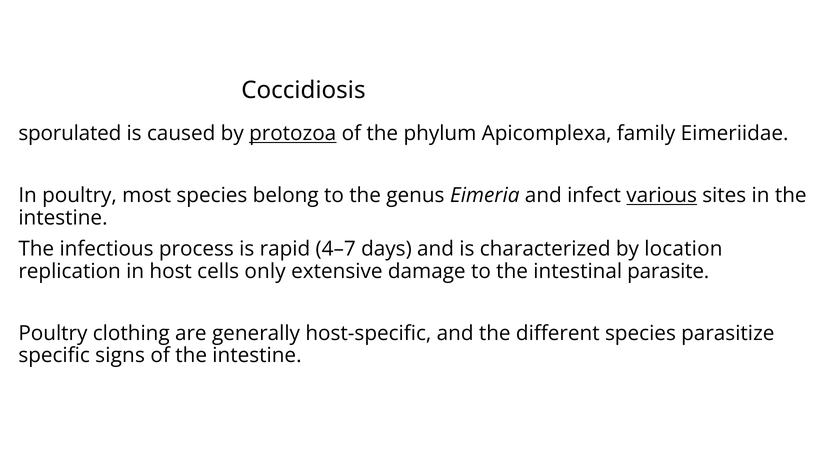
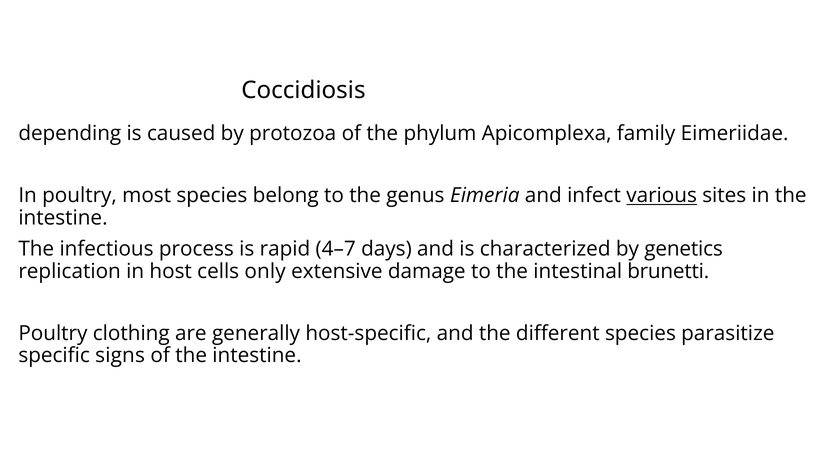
sporulated: sporulated -> depending (70, 134)
protozoa underline: present -> none (293, 134)
location: location -> genetics (684, 249)
parasite: parasite -> brunetti (668, 271)
